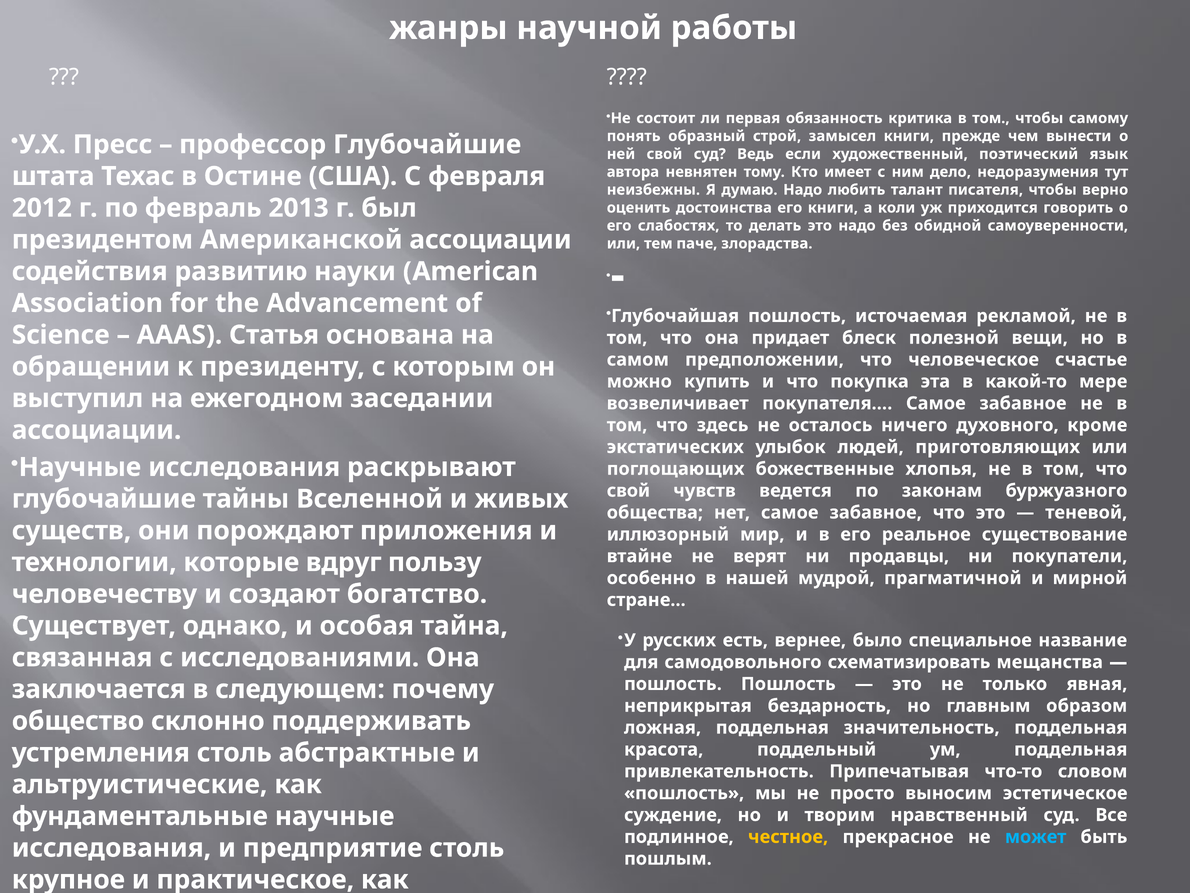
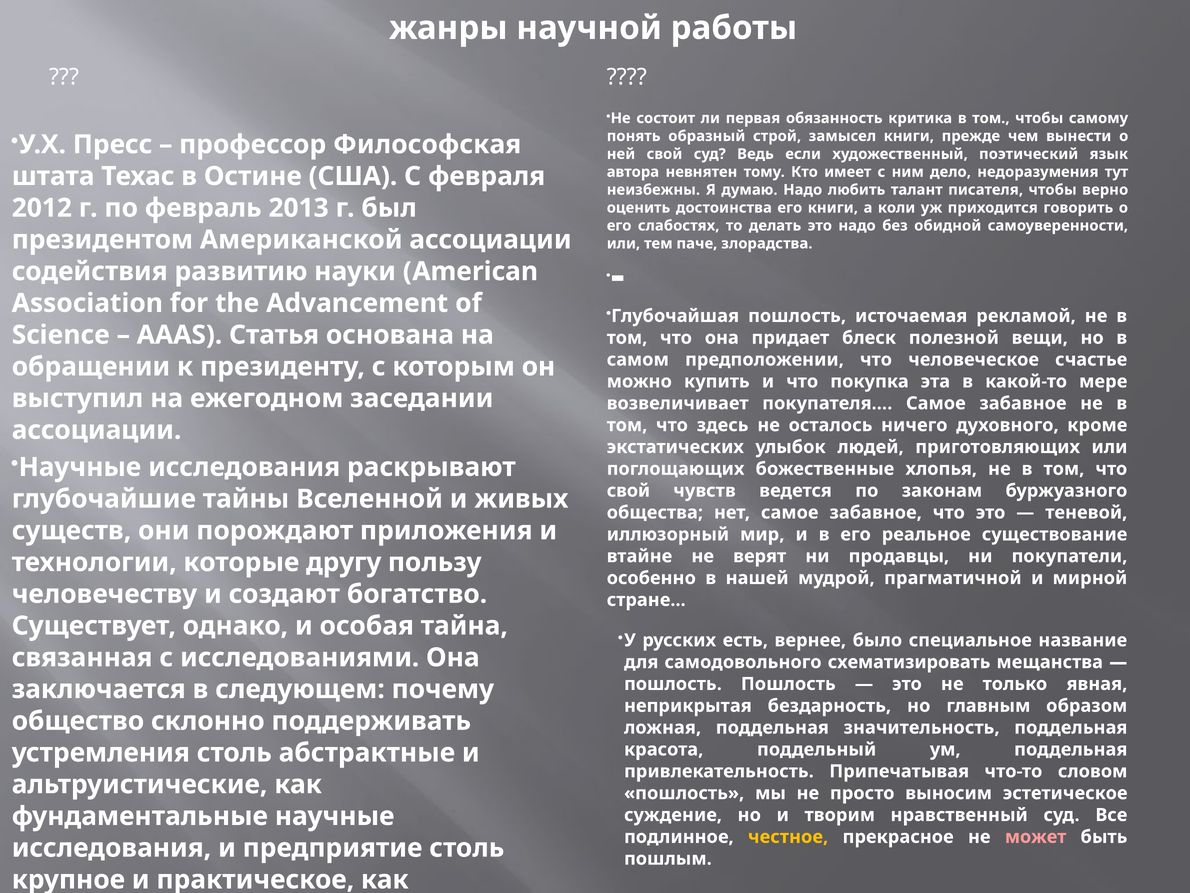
профессор Глубочайшие: Глубочайшие -> Философская (427, 144)
вдруг: вдруг -> другу (344, 562)
может colour: light blue -> pink (1036, 836)
